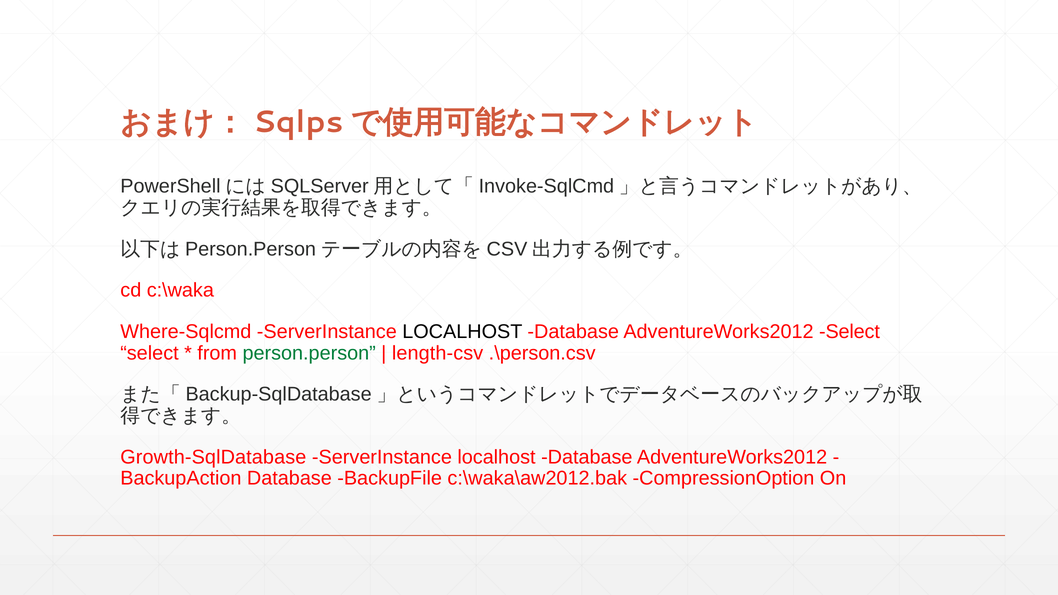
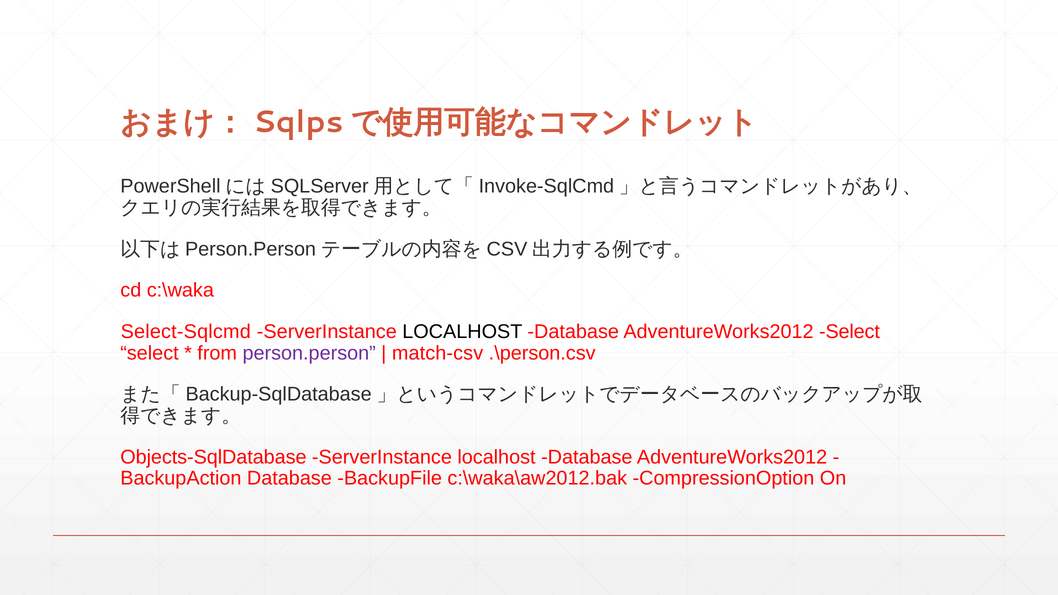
Where-Sqlcmd: Where-Sqlcmd -> Select-Sqlcmd (186, 332)
person.person colour: green -> purple (309, 353)
length-csv: length-csv -> match-csv (438, 353)
Growth-SqlDatabase: Growth-SqlDatabase -> Objects-SqlDatabase (213, 457)
